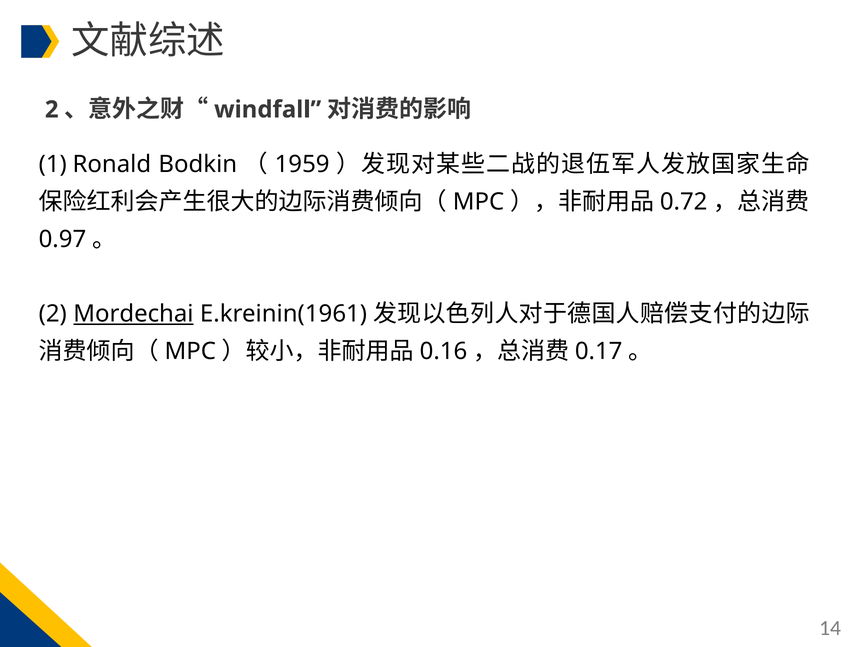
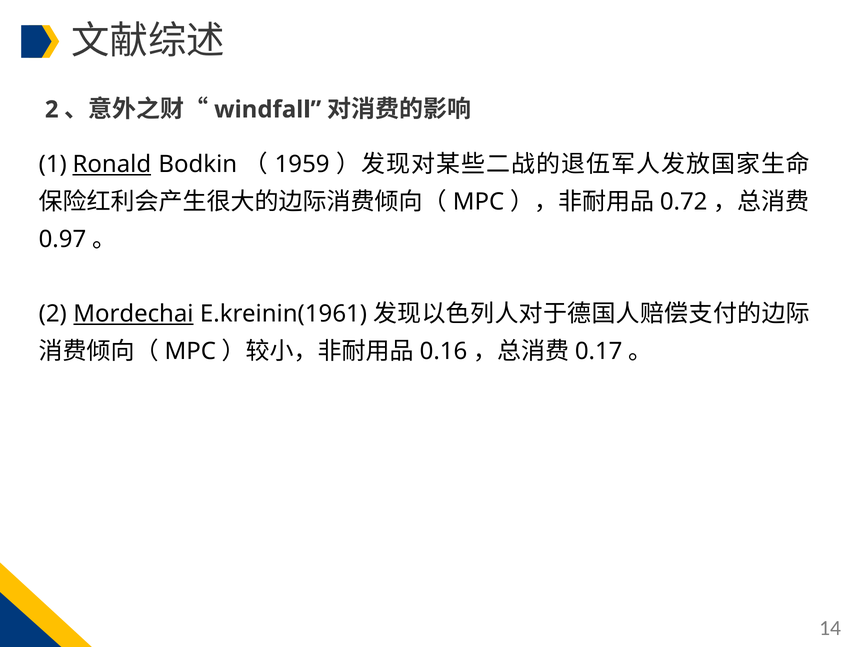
Ronald underline: none -> present (112, 164)
